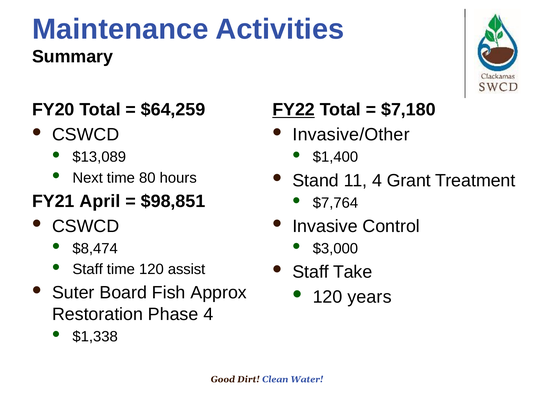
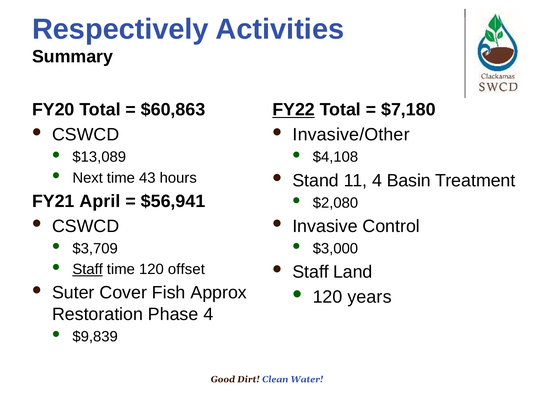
Maintenance: Maintenance -> Respectively (120, 29)
$64,259: $64,259 -> $60,863 (173, 110)
$1,400: $1,400 -> $4,108 (335, 157)
80: 80 -> 43 (147, 178)
Grant: Grant -> Basin (409, 180)
$98,851: $98,851 -> $56,941 (173, 201)
$7,764: $7,764 -> $2,080 (335, 203)
$8,474: $8,474 -> $3,709 (95, 248)
Staff underline: none -> present (88, 269)
assist: assist -> offset (186, 269)
Take: Take -> Land (353, 272)
Board: Board -> Cover (123, 292)
$1,338: $1,338 -> $9,839 (95, 336)
